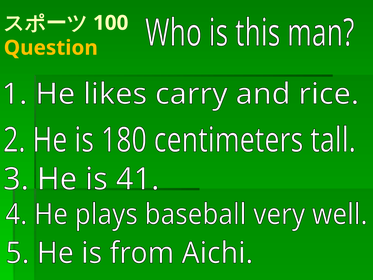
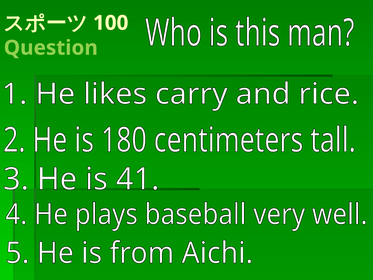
Question colour: yellow -> light green (51, 48)
